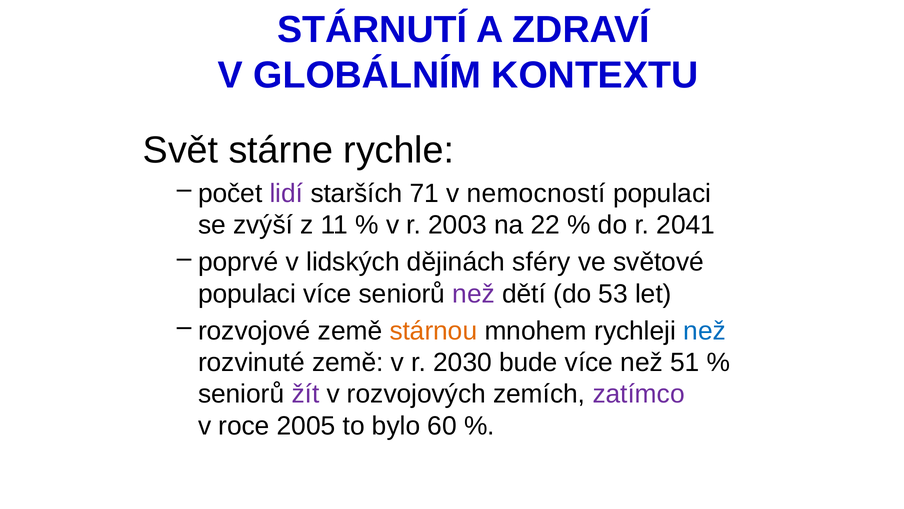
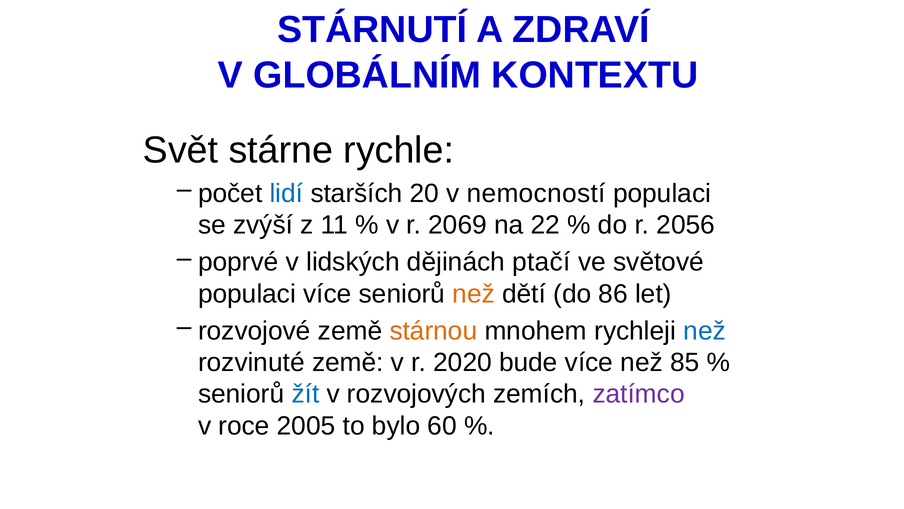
lidí colour: purple -> blue (286, 193)
71: 71 -> 20 (424, 193)
2003: 2003 -> 2069 (458, 225)
2041: 2041 -> 2056 (686, 225)
sféry: sféry -> ptačí (541, 262)
než colour: purple -> orange (474, 294)
53: 53 -> 86 (613, 294)
2030: 2030 -> 2020 (463, 362)
51: 51 -> 85 (685, 362)
žít colour: purple -> blue (305, 394)
